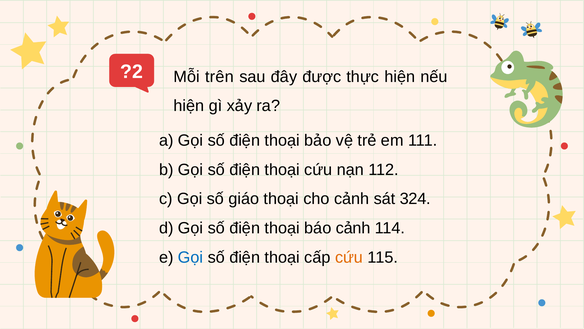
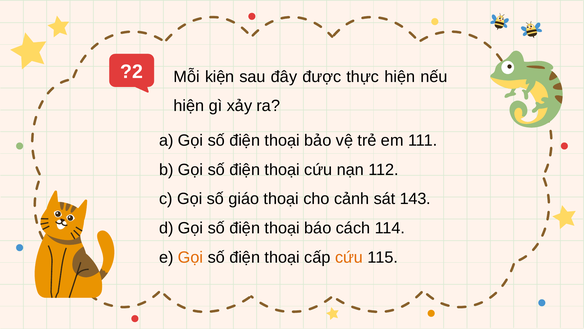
trên: trên -> kiện (220, 77)
324: 324 -> 143 (415, 199)
báo cảnh: cảnh -> cách (353, 228)
Gọi colour: blue -> orange (191, 257)
